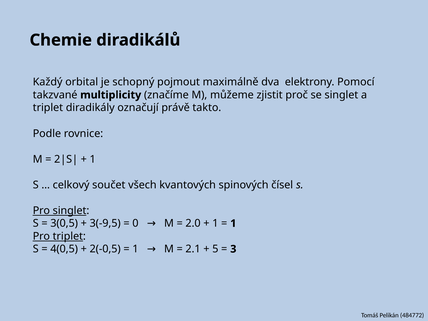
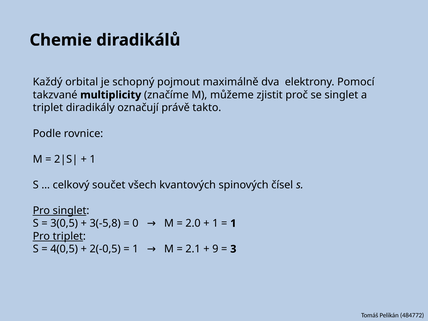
3(-9,5: 3(-9,5 -> 3(-5,8 (105, 223)
5: 5 -> 9 (215, 249)
